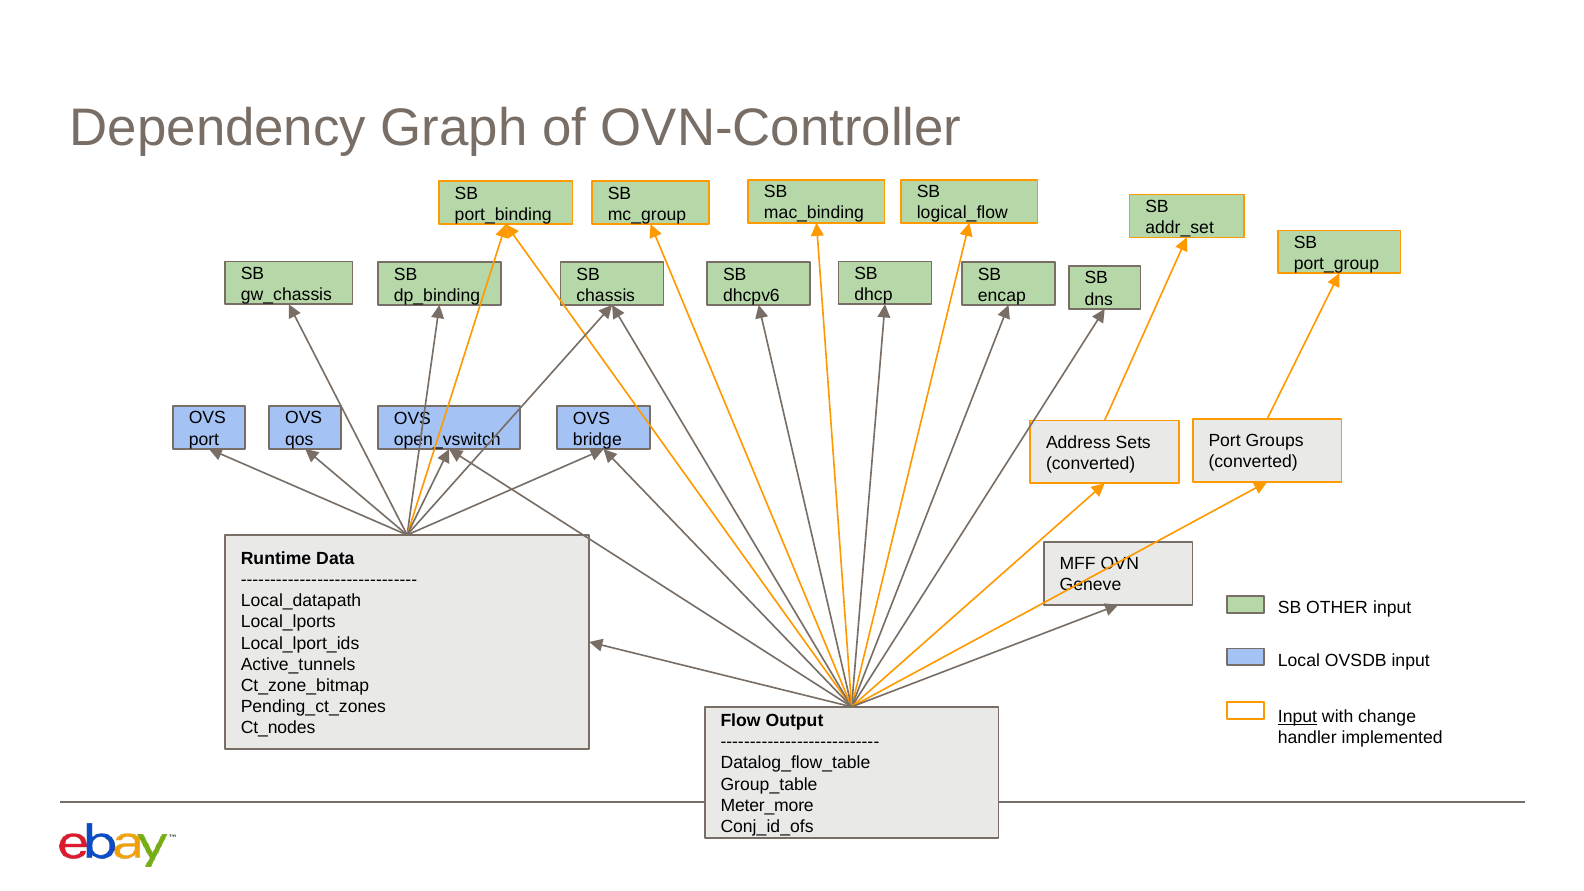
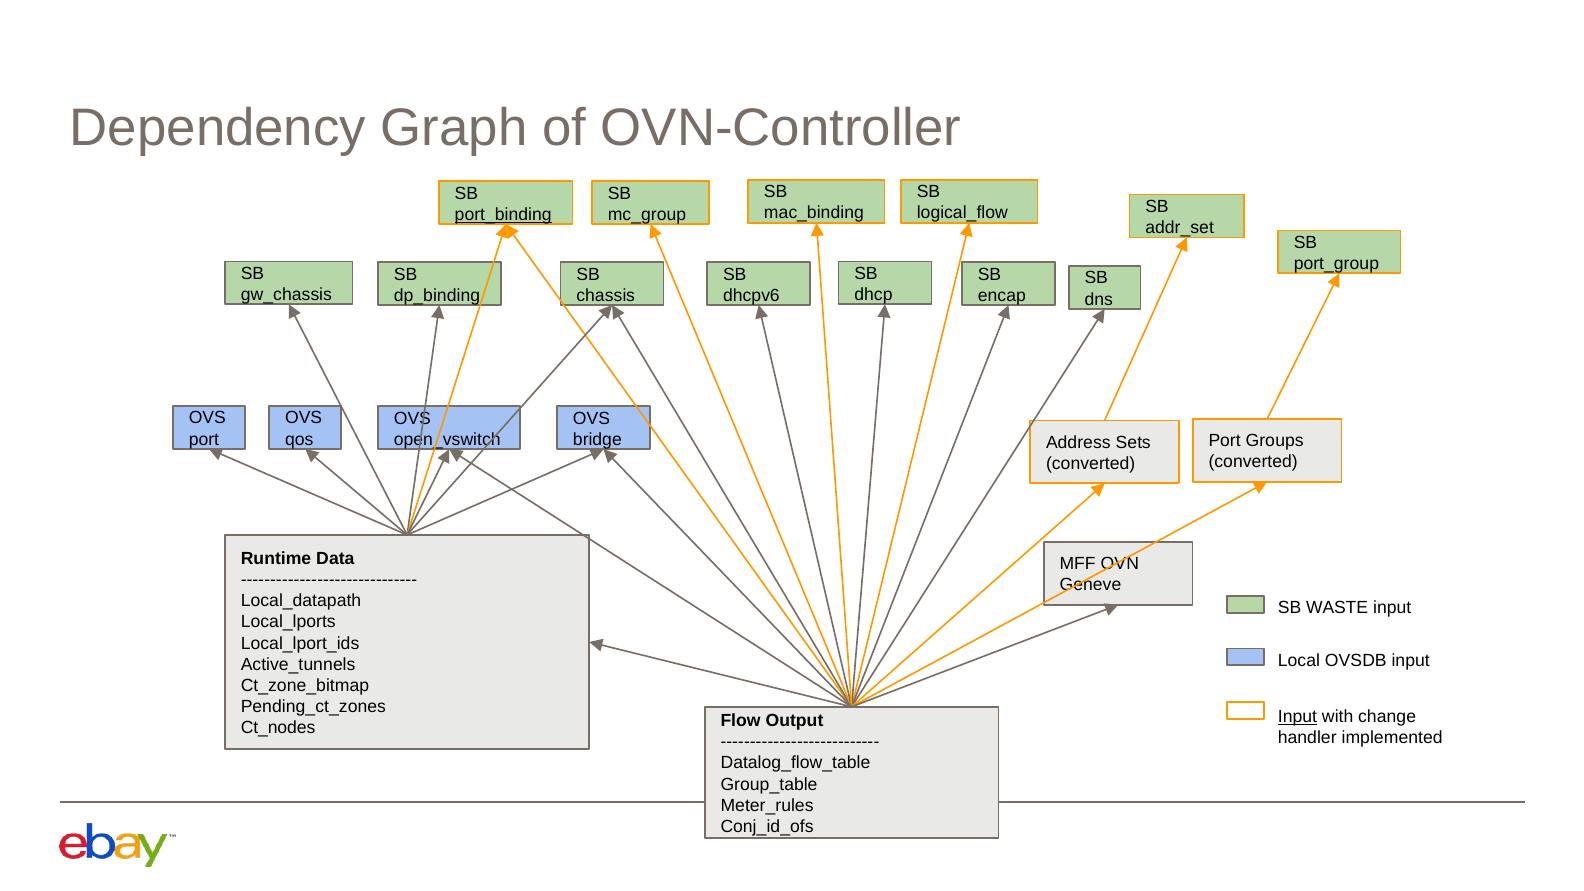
port_binding underline: none -> present (503, 215)
OTHER: OTHER -> WASTE (1337, 608)
Meter_more: Meter_more -> Meter_rules (767, 805)
